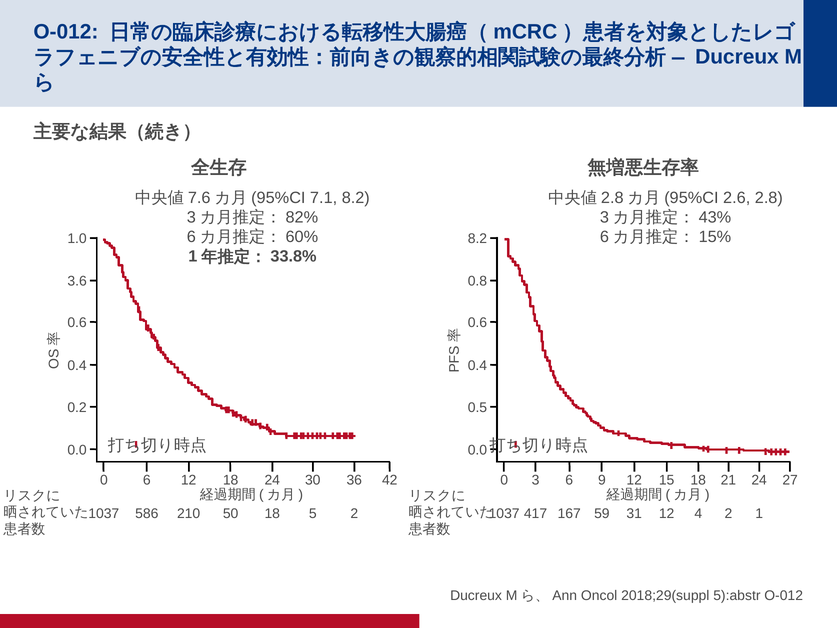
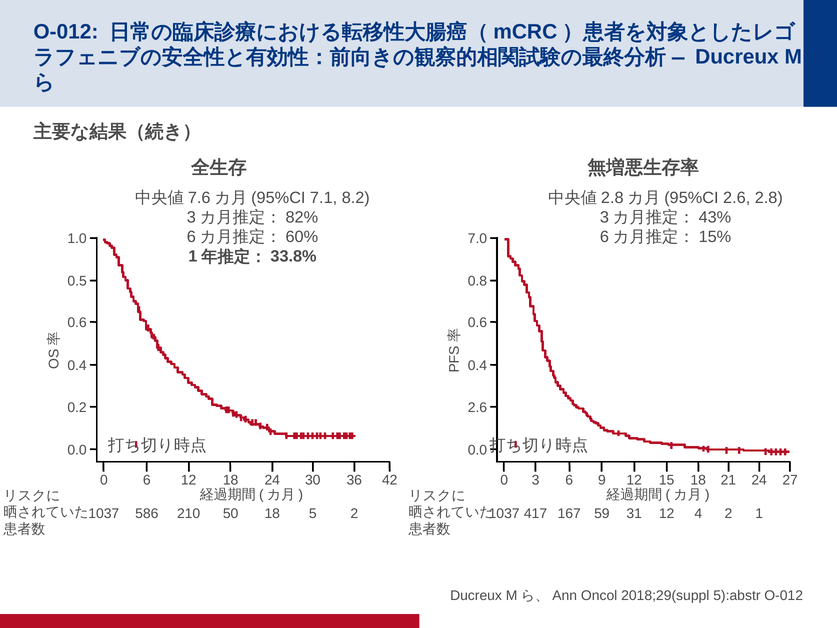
8.2: 8.2 -> 7.0 (477, 239)
3.6: 3.6 -> 0.5 (77, 281)
0.5: 0.5 -> 2.6 (477, 408)
